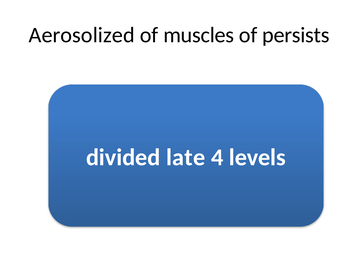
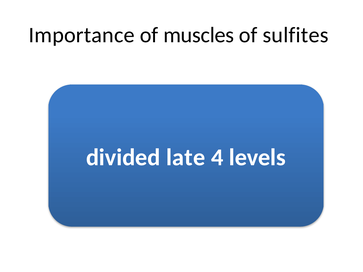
Aerosolized: Aerosolized -> Importance (82, 35)
persists: persists -> sulfites (296, 35)
